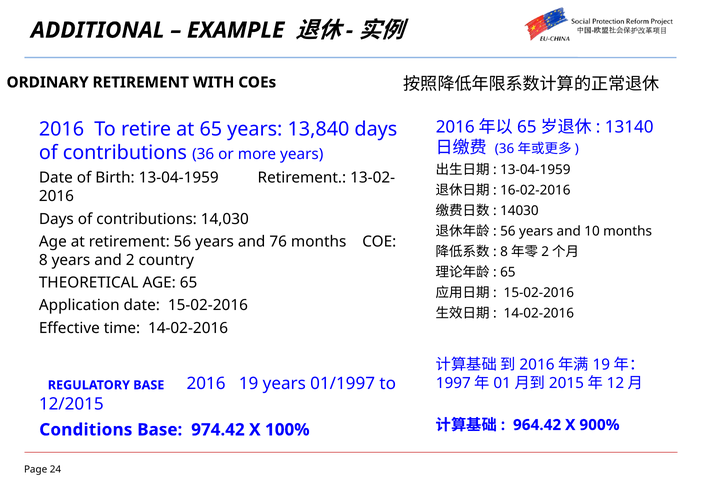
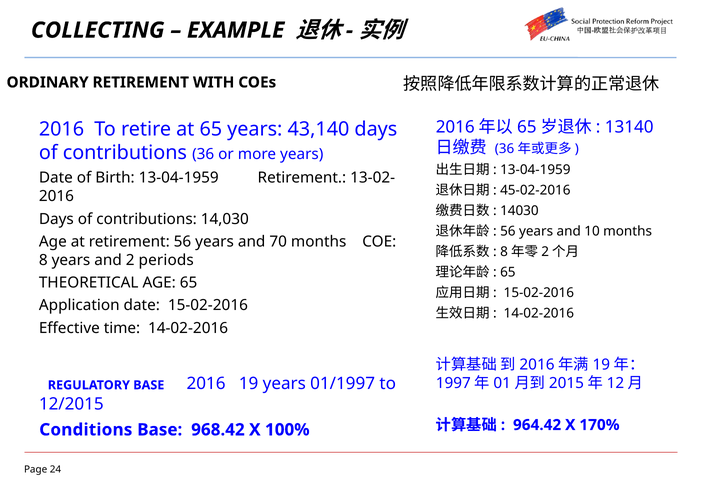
ADDITIONAL: ADDITIONAL -> COLLECTING (98, 30)
13,840: 13,840 -> 43,140 (318, 129)
16-02-2016: 16-02-2016 -> 45-02-2016 (535, 190)
76: 76 -> 70 (278, 242)
country: country -> periods (166, 260)
900%: 900% -> 170% (599, 425)
974.42: 974.42 -> 968.42 (218, 430)
